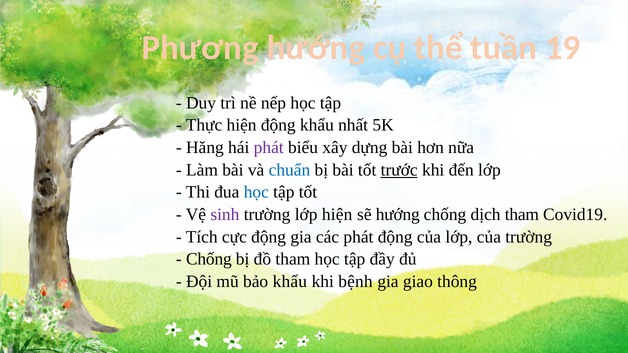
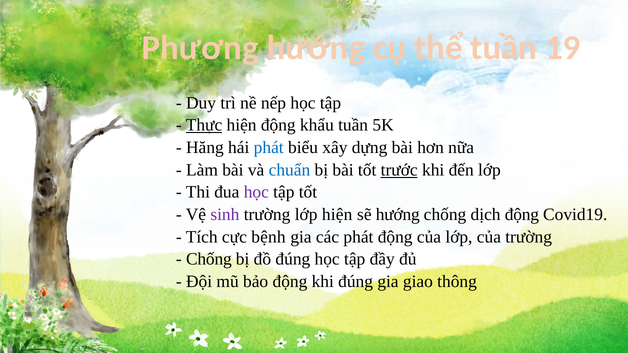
Thực underline: none -> present (204, 125)
khẩu nhất: nhất -> tuần (353, 125)
phát colour: purple -> blue (269, 148)
học colour: blue -> purple (256, 192)
dịch tham: tham -> động (522, 215)
cực động: động -> bệnh (268, 237)
đồ tham: tham -> đúng (293, 259)
bảo khẩu: khẩu -> động (290, 282)
khi bệnh: bệnh -> đúng (356, 282)
